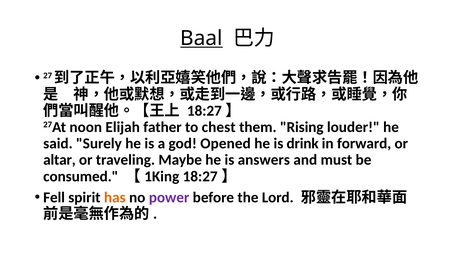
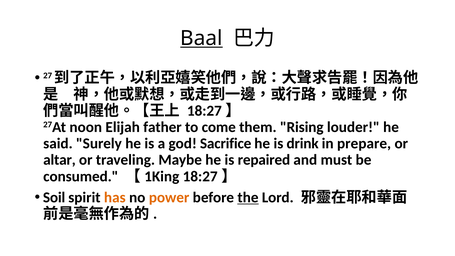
chest: chest -> come (219, 127)
Opened: Opened -> Sacrifice (226, 144)
forward: forward -> prepare (364, 144)
answers: answers -> repaired (264, 160)
Fell: Fell -> Soil (54, 197)
power colour: purple -> orange (169, 197)
the underline: none -> present (248, 197)
